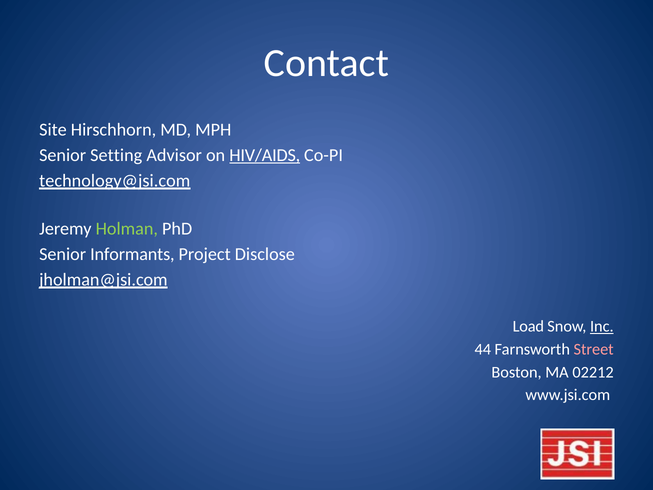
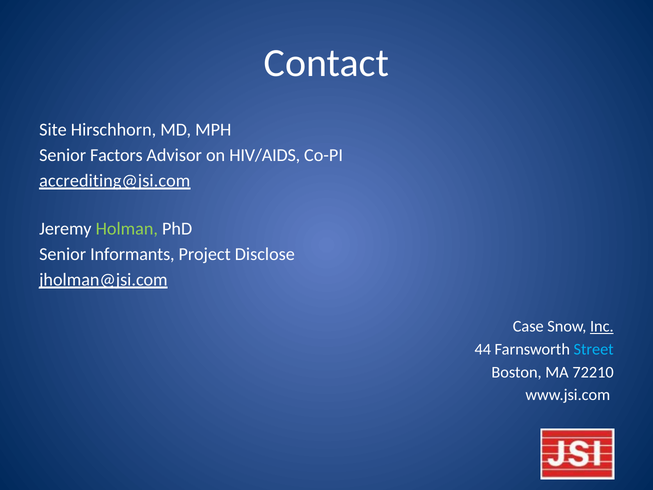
Setting: Setting -> Factors (116, 155)
HIV/AIDS underline: present -> none (265, 155)
technology@jsi.com: technology@jsi.com -> accrediting@jsi.com (115, 181)
Load: Load -> Case (528, 326)
Street colour: pink -> light blue (594, 349)
02212: 02212 -> 72210 (593, 372)
